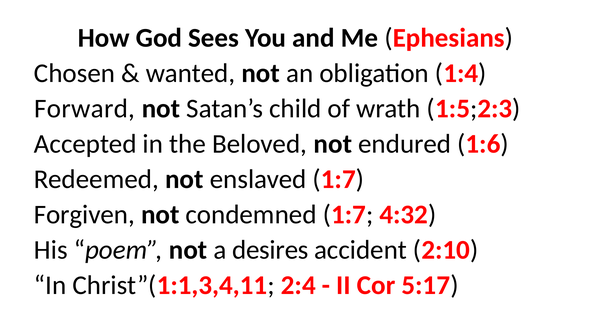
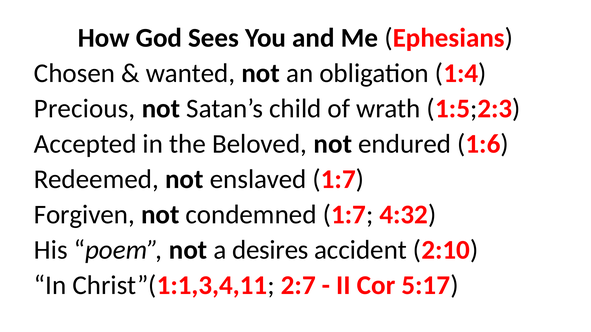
Forward: Forward -> Precious (85, 109)
2:4: 2:4 -> 2:7 (298, 286)
